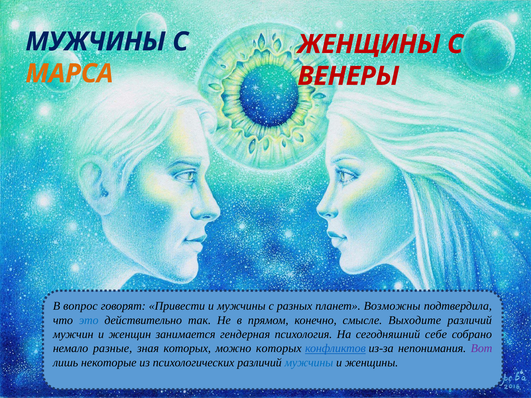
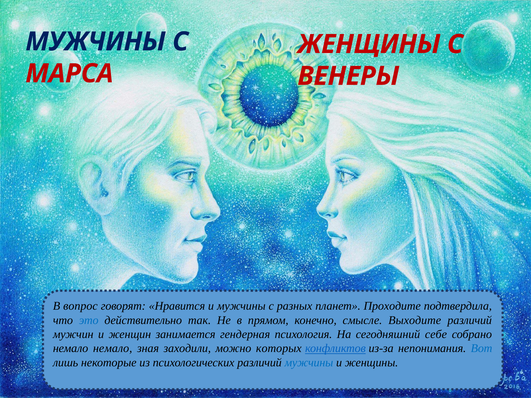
МАРСА colour: orange -> red (69, 74)
Привести: Привести -> Нравится (177, 306)
Возможны: Возможны -> Проходите (392, 306)
немало разные: разные -> немало (113, 349)
зная которых: которых -> заходили (187, 349)
Вот colour: purple -> blue (482, 349)
